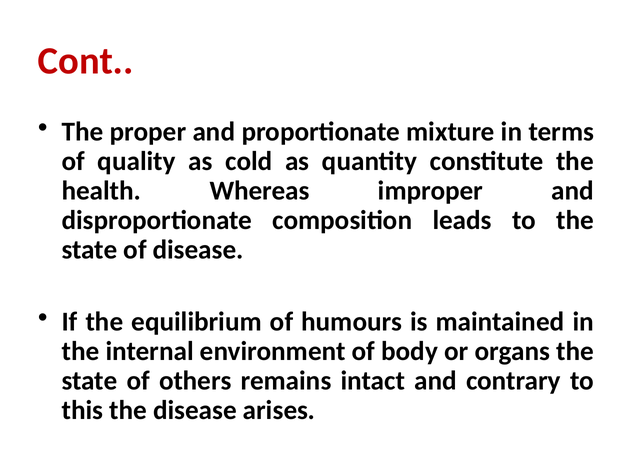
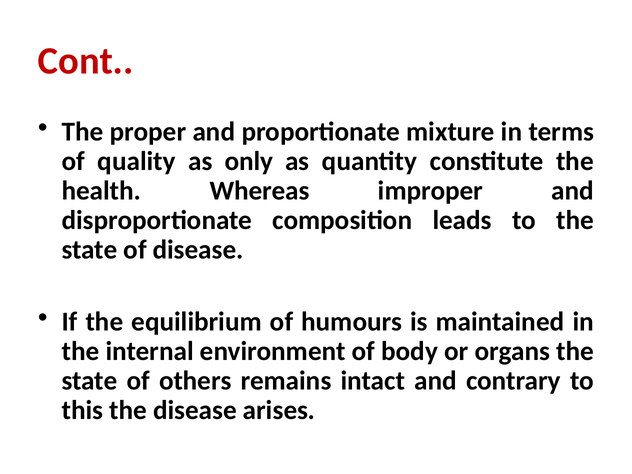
cold: cold -> only (249, 161)
